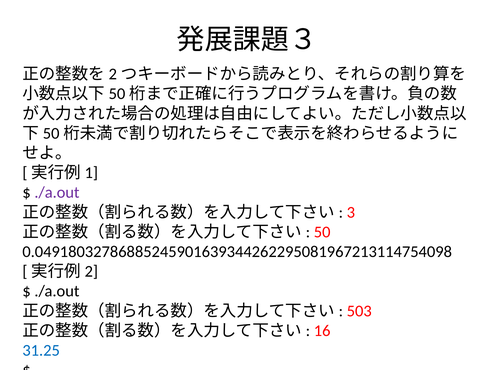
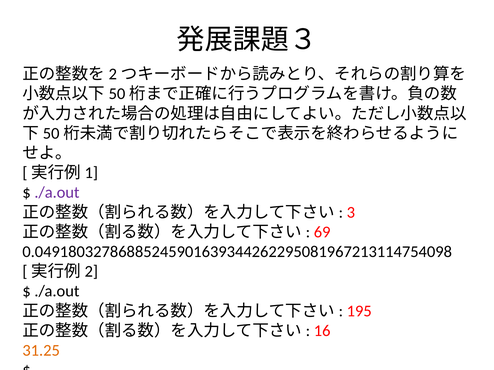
50: 50 -> 69 (322, 232)
503: 503 -> 195 (359, 311)
31.25 colour: blue -> orange (41, 351)
